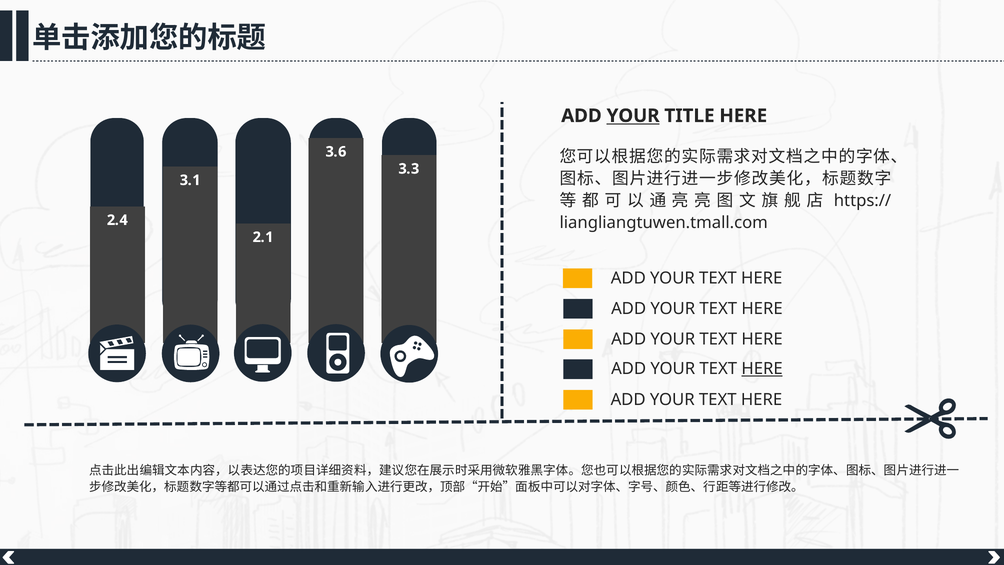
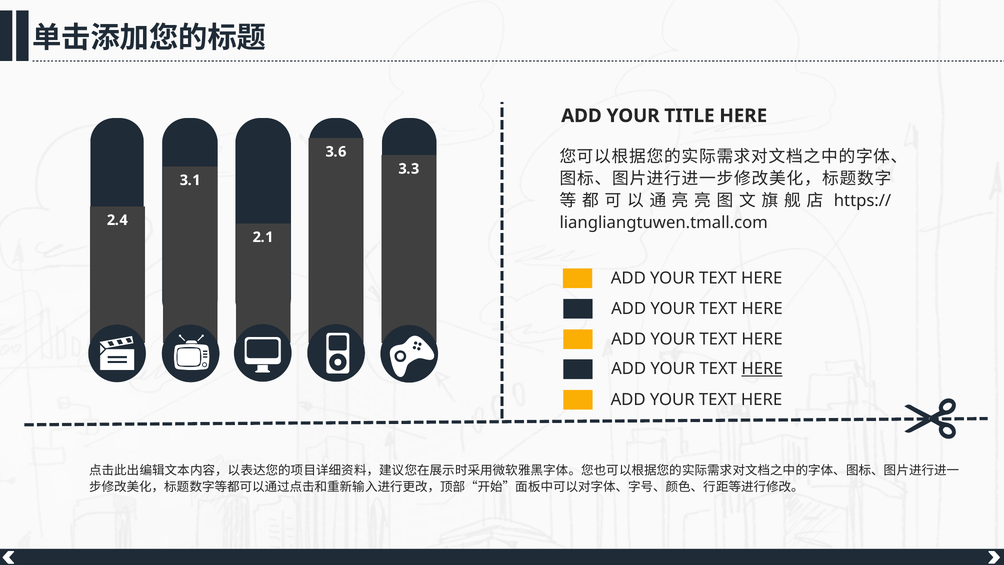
YOUR underline: present -> none (633, 116)
